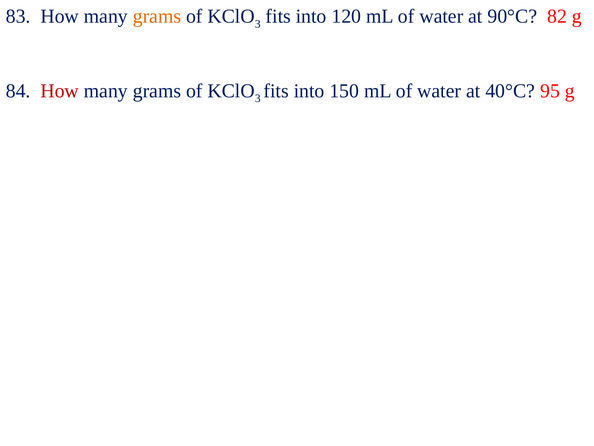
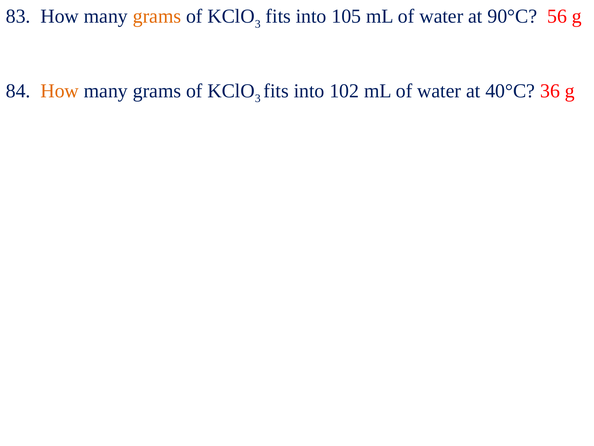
120: 120 -> 105 (346, 16)
82: 82 -> 56 (557, 16)
How colour: red -> orange (60, 91)
150: 150 -> 102 (344, 91)
95: 95 -> 36 (550, 91)
